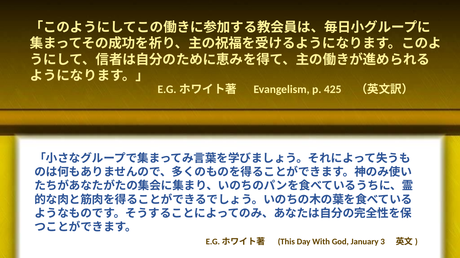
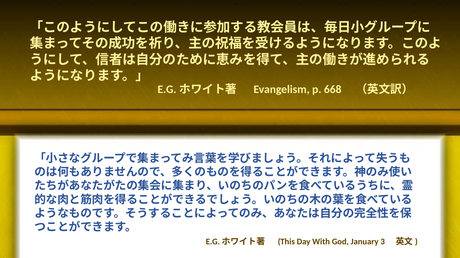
425: 425 -> 668 (333, 90)
